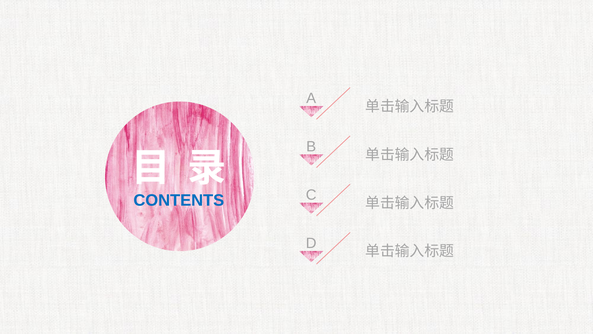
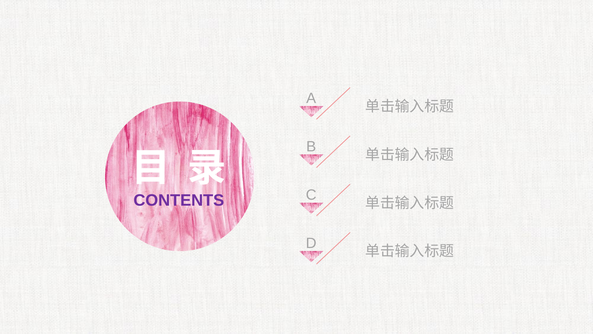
CONTENTS colour: blue -> purple (179, 200)
